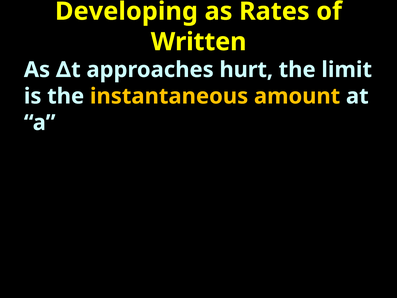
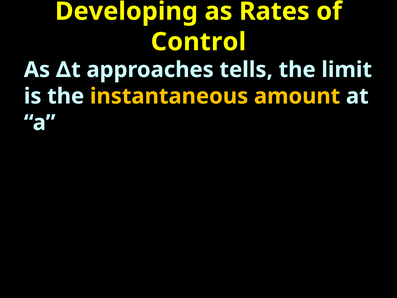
Written: Written -> Control (198, 42)
hurt: hurt -> tells (246, 70)
